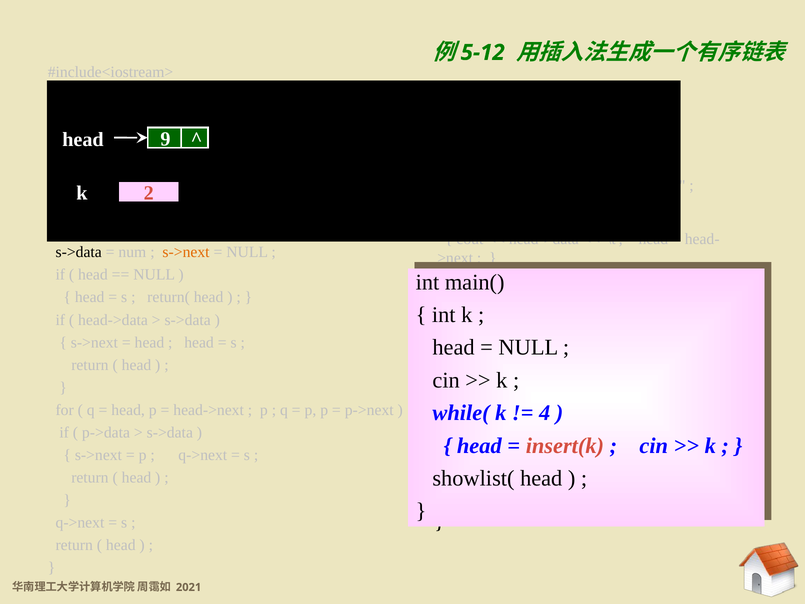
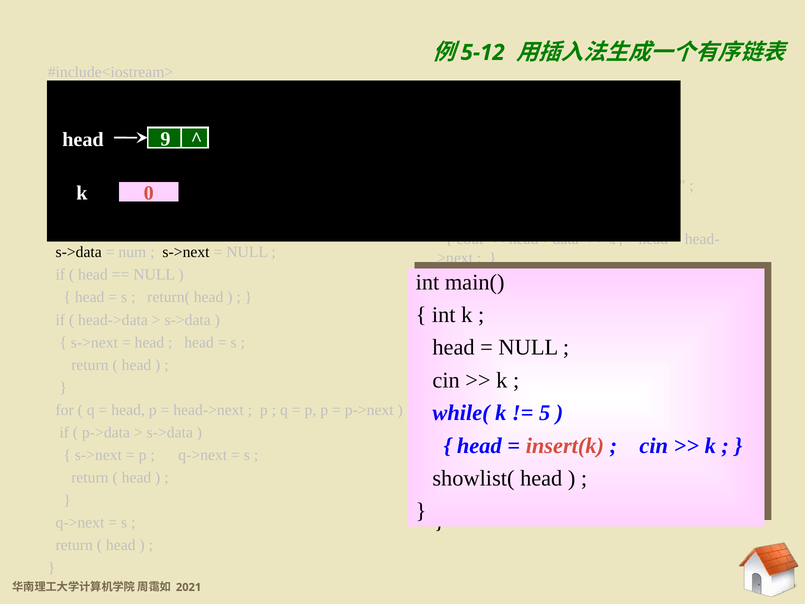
k 2: 2 -> 0 (149, 193)
s->next colour: orange -> black (186, 252)
4: 4 -> 5 (545, 413)
